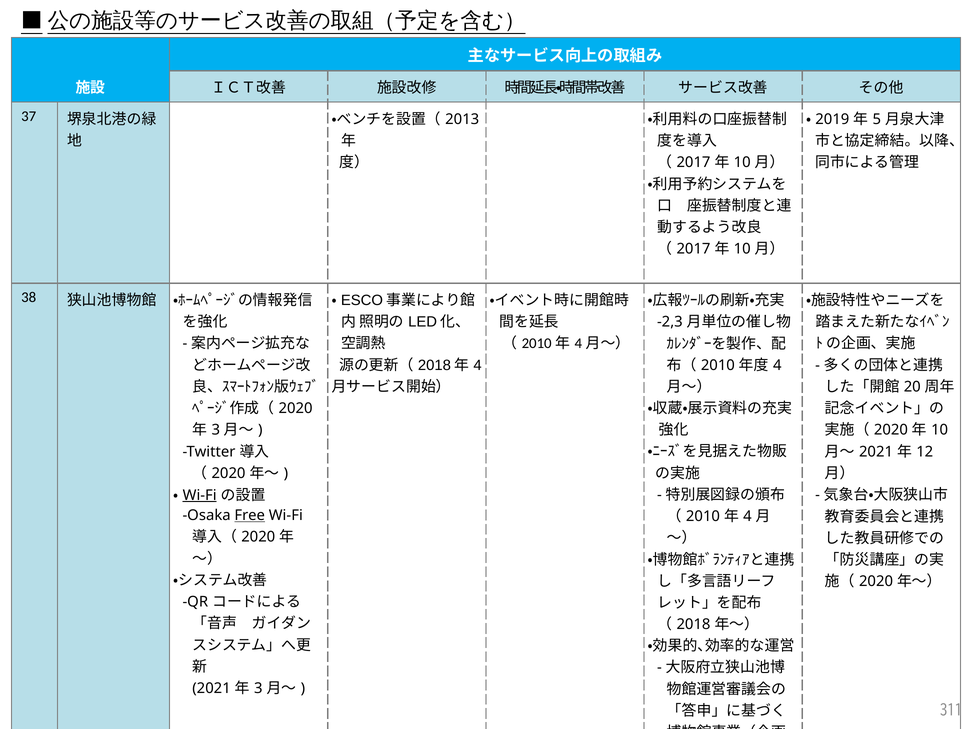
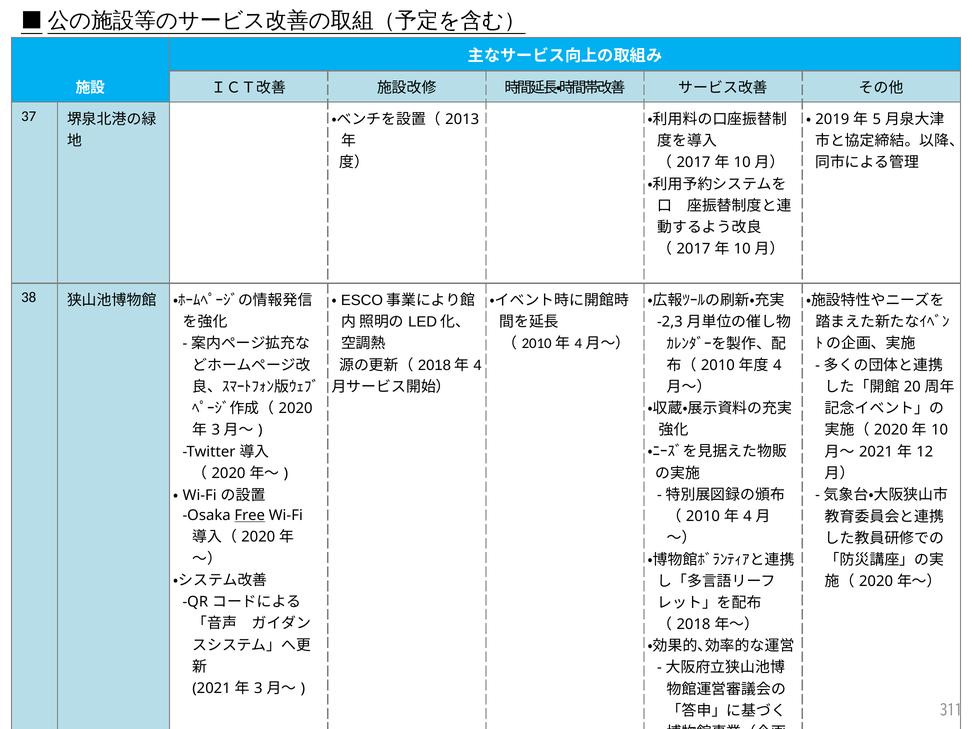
Wi-Fi underline: present -> none (200, 495)
